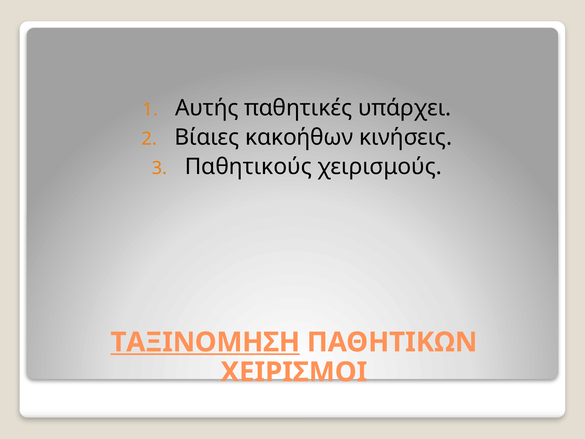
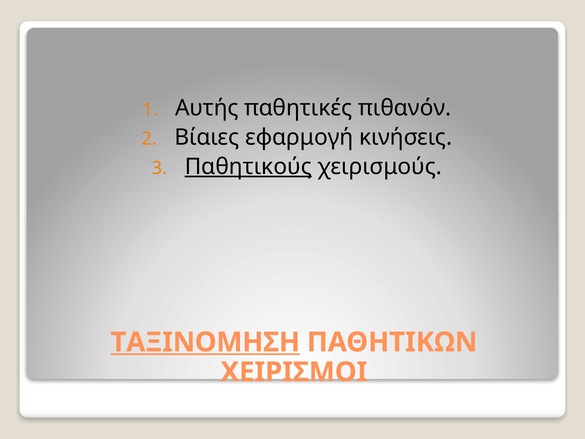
υπάρχει: υπάρχει -> πιθανόν (405, 108)
κακοήθων: κακοήθων -> εφαρμογή (299, 137)
Παθητικούς underline: none -> present (248, 167)
